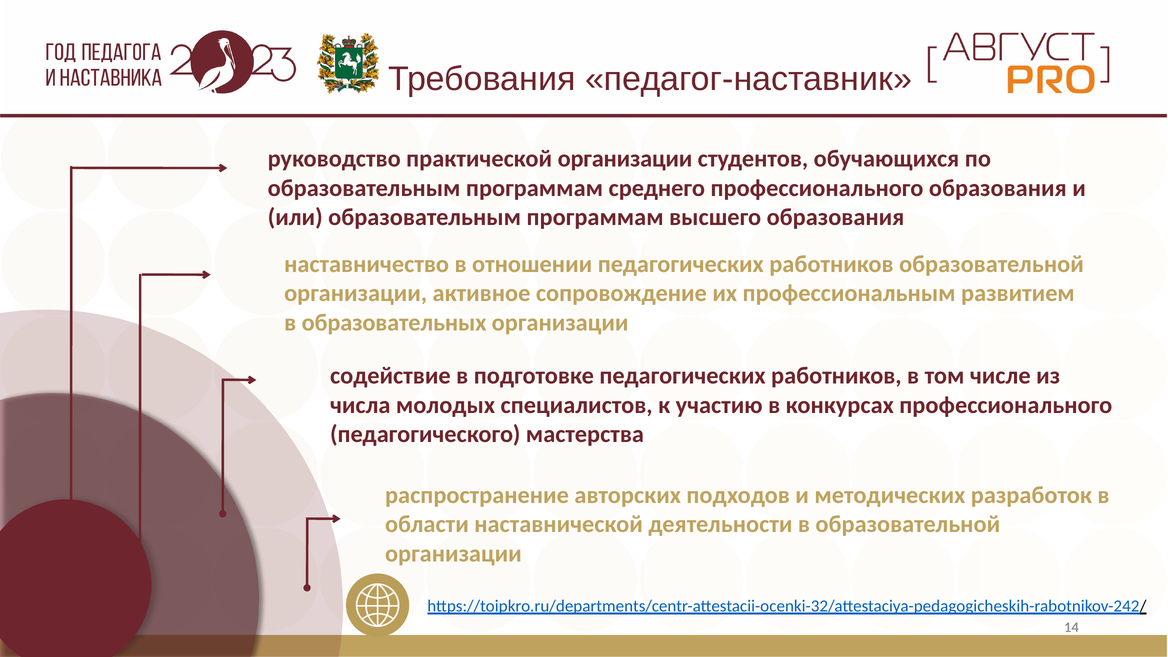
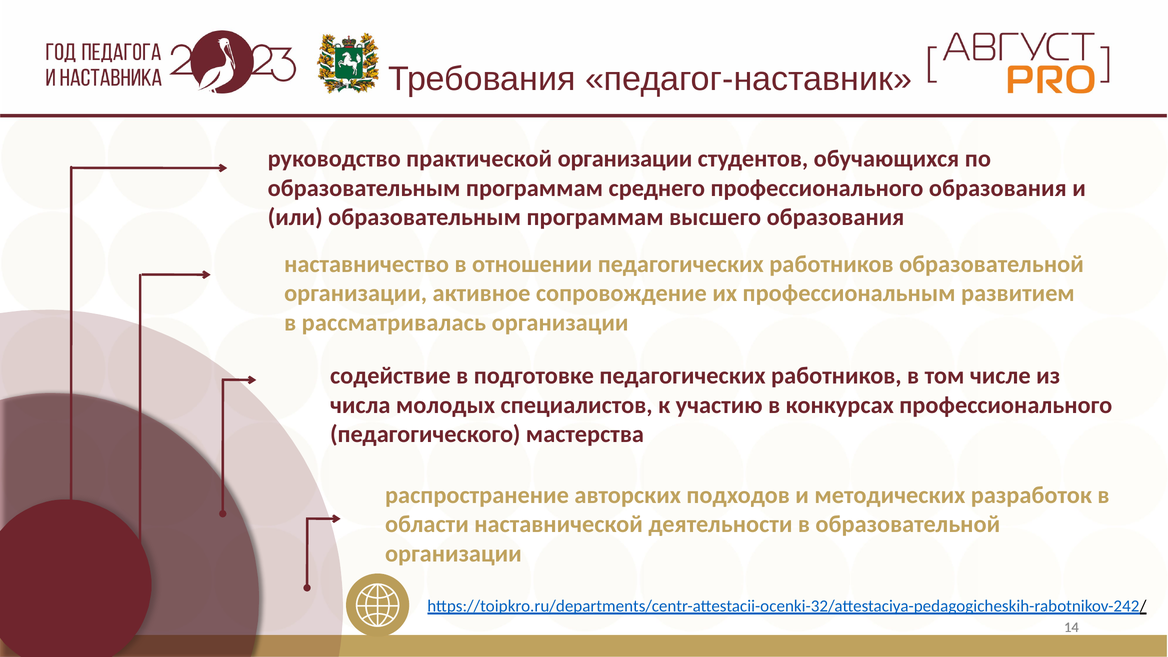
образовательных: образовательных -> рассматривалась (394, 323)
